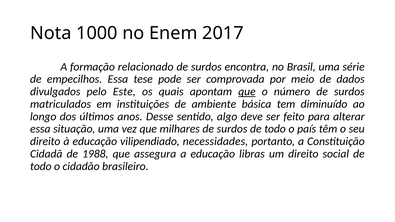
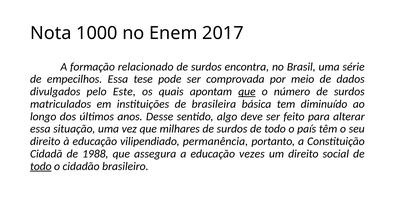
ambiente: ambiente -> brasileira (214, 104)
necessidades: necessidades -> permanência (215, 141)
libras: libras -> vezes (252, 154)
todo underline: none -> present (41, 166)
